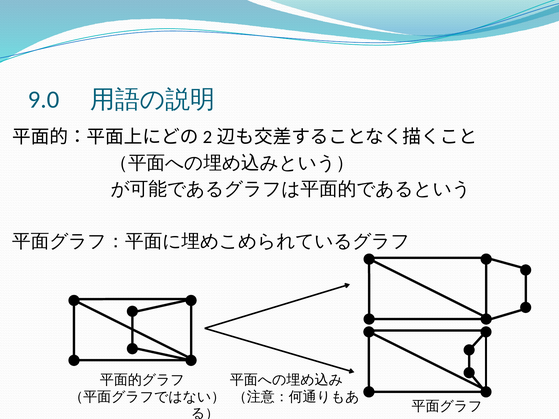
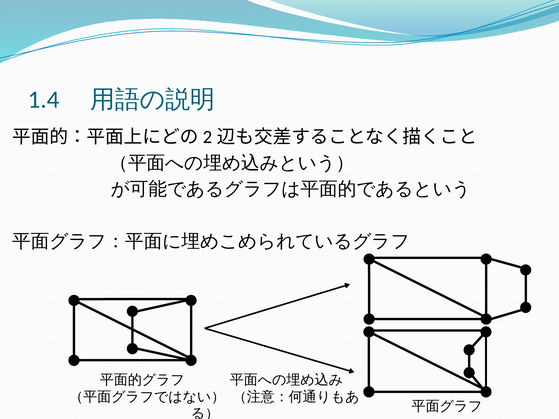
9.0: 9.0 -> 1.4 (44, 100)
